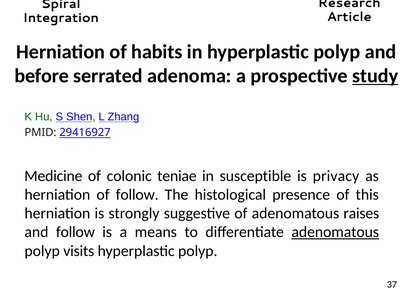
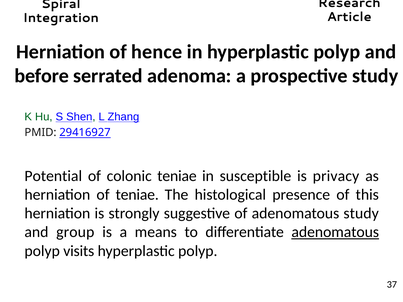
habits: habits -> hence (157, 52)
study underline: present -> none (375, 76)
Medicine: Medicine -> Potential (53, 176)
of follow: follow -> teniae (137, 195)
adenomatous raises: raises -> study (361, 214)
and follow: follow -> group (75, 232)
